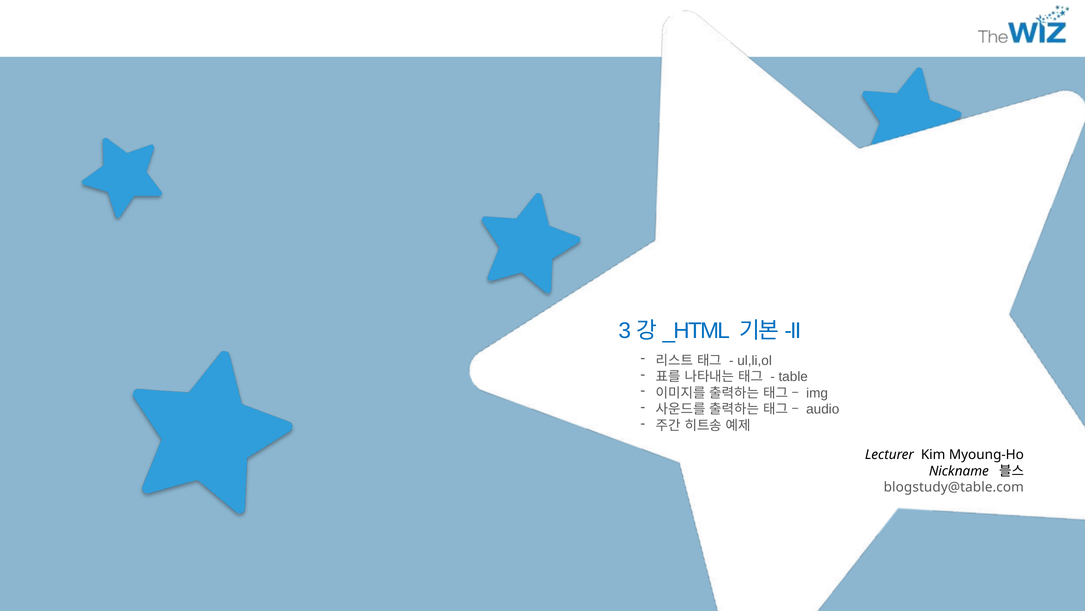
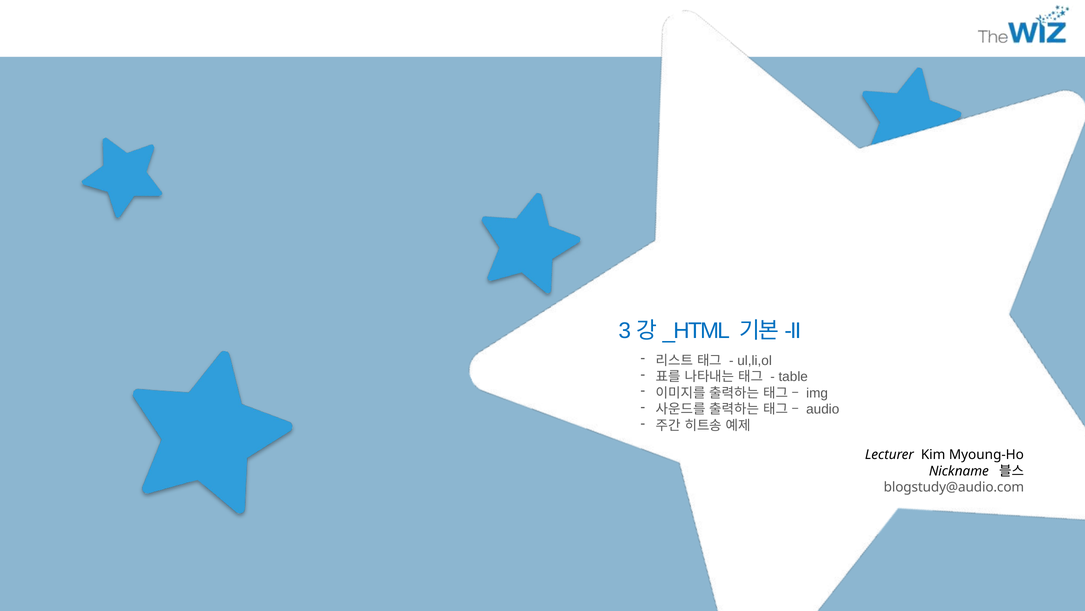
blogstudy@table.com: blogstudy@table.com -> blogstudy@audio.com (954, 487)
